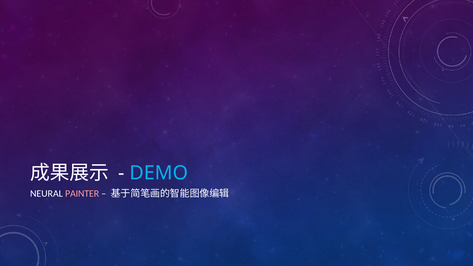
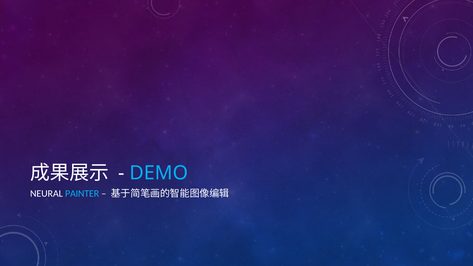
PAINTER colour: pink -> light blue (82, 194)
